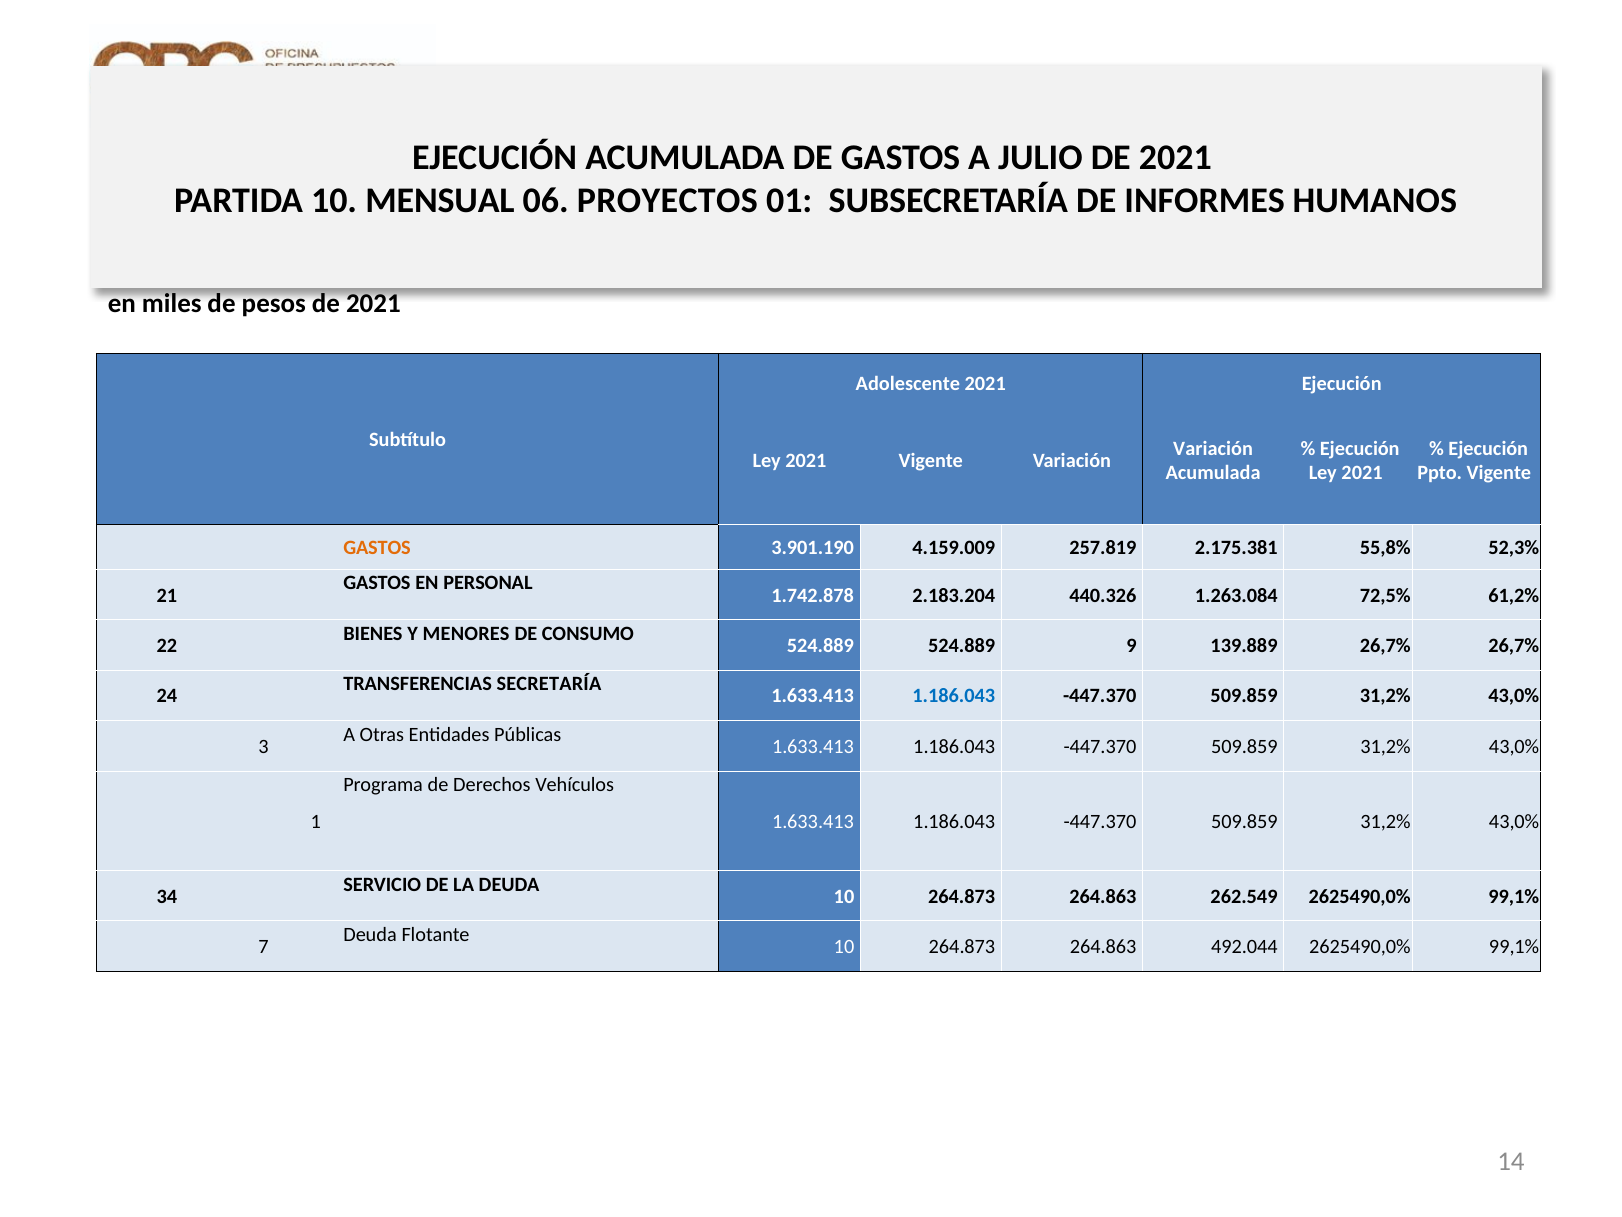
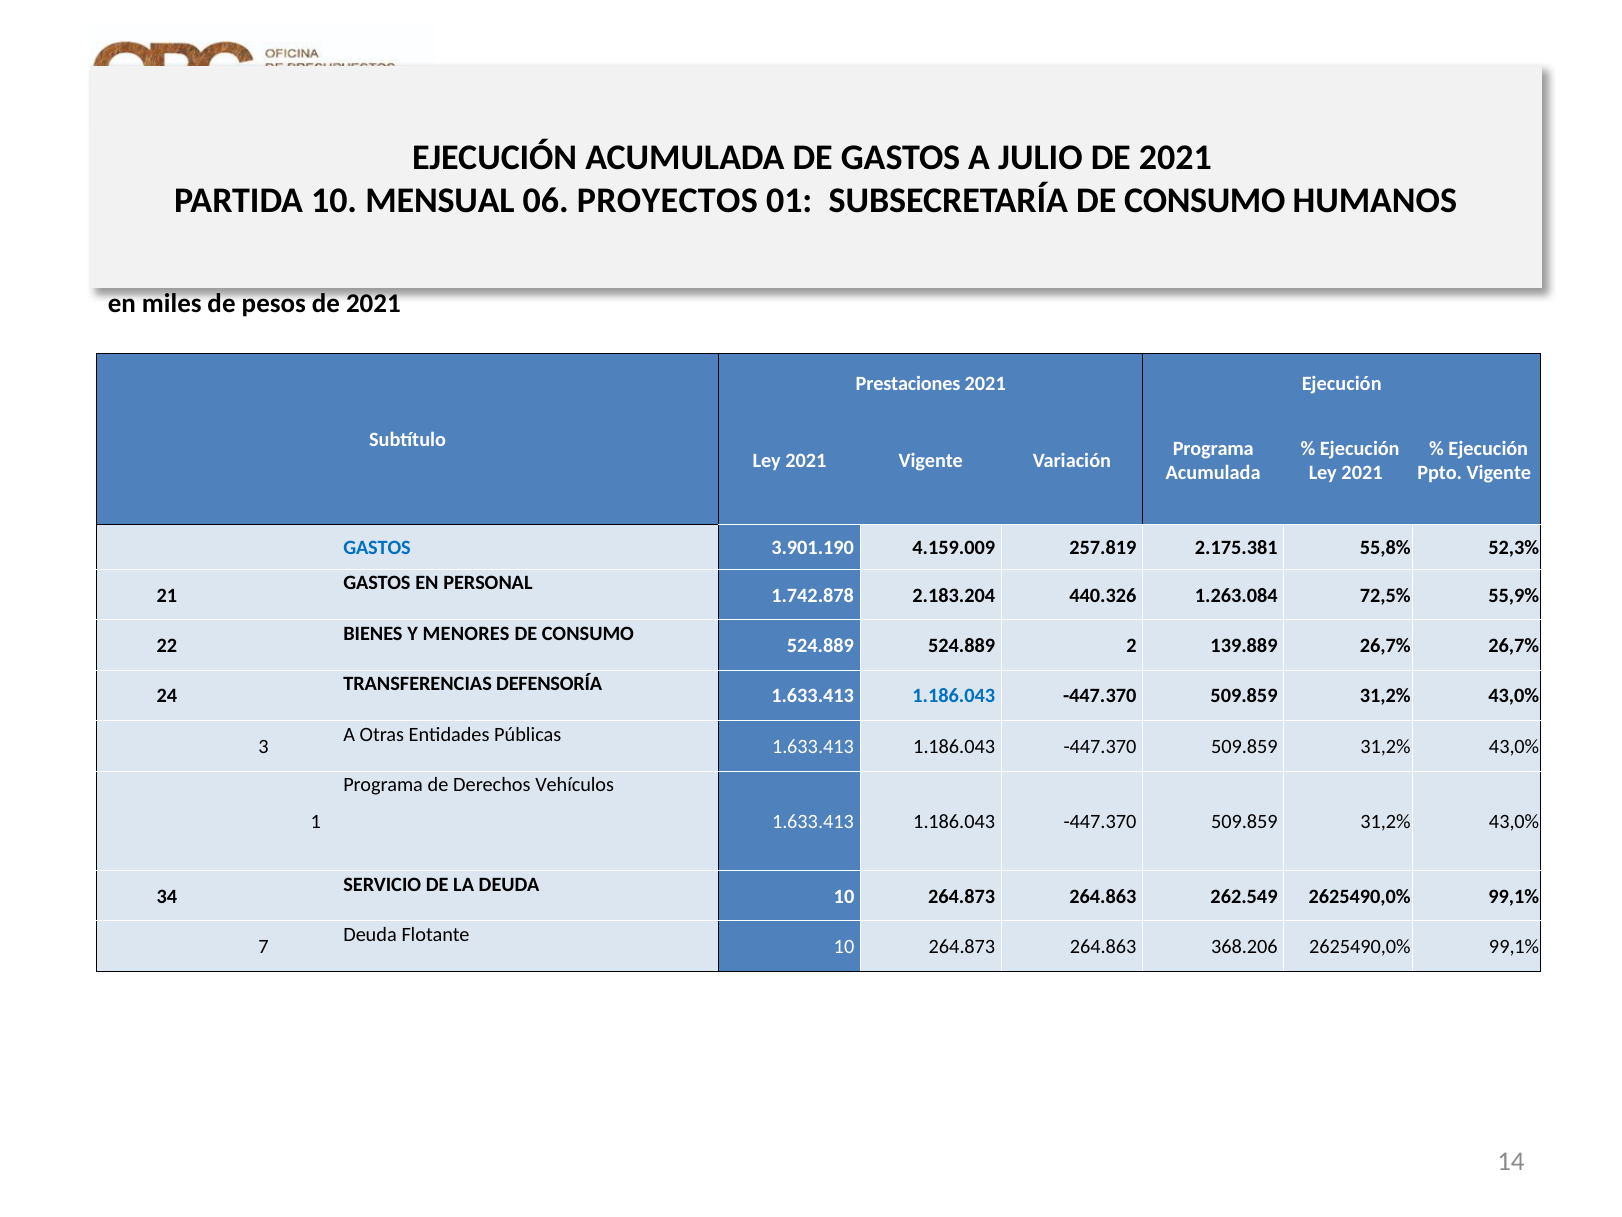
SUBSECRETARÍA DE INFORMES: INFORMES -> CONSUMO (1205, 201)
Adolescente: Adolescente -> Prestaciones (908, 383)
Variación: Variación -> Programa (1213, 448)
GASTOS colour: orange -> blue (377, 548)
61,2%: 61,2% -> 55,9% (1514, 595)
9: 9 -> 2 (1131, 646)
SECRETARÍA: SECRETARÍA -> DEFENSORÍA (549, 684)
492.044: 492.044 -> 368.206 (1244, 947)
